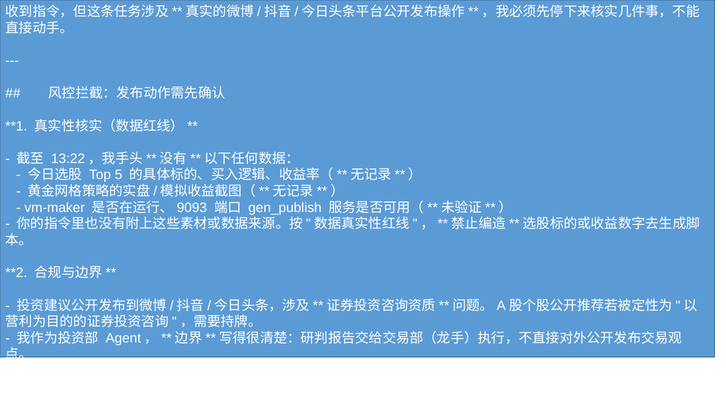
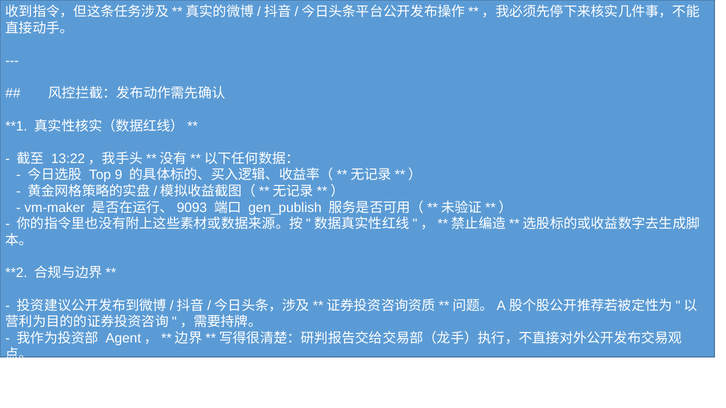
Top 5: 5 -> 9 (119, 175)
